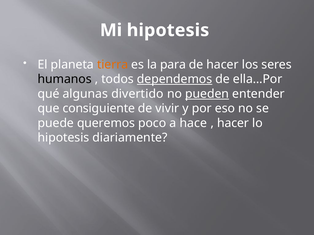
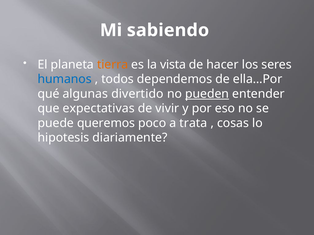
Mi hipotesis: hipotesis -> sabiendo (168, 30)
para: para -> vista (173, 65)
humanos colour: black -> blue (65, 79)
dependemos underline: present -> none (175, 79)
consiguiente: consiguiente -> expectativas (99, 109)
hace: hace -> trata (193, 123)
hacer: hacer -> cosas (233, 123)
